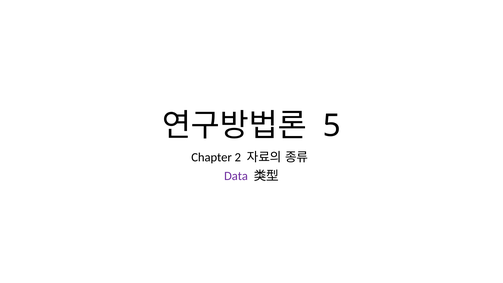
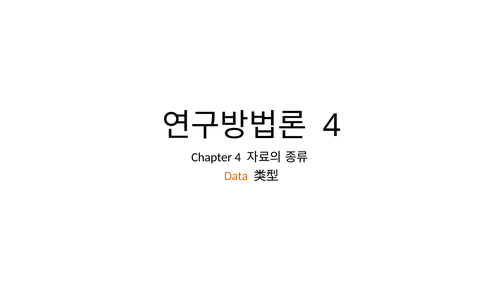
5: 5 -> 4 (332, 126)
Chapter 2: 2 -> 4 (238, 157)
Data colour: purple -> orange (236, 176)
